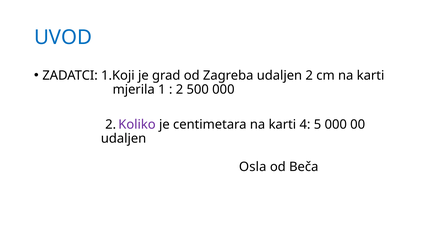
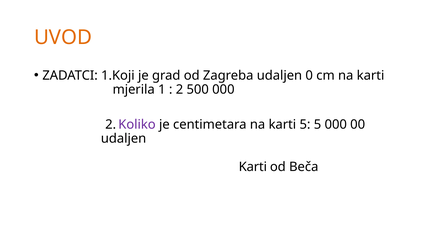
UVOD colour: blue -> orange (63, 37)
udaljen 2: 2 -> 0 (309, 75)
karti 4: 4 -> 5 (305, 125)
Osla: Osla -> Karti (253, 167)
